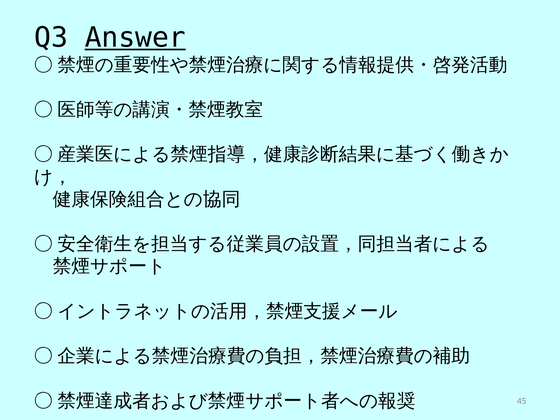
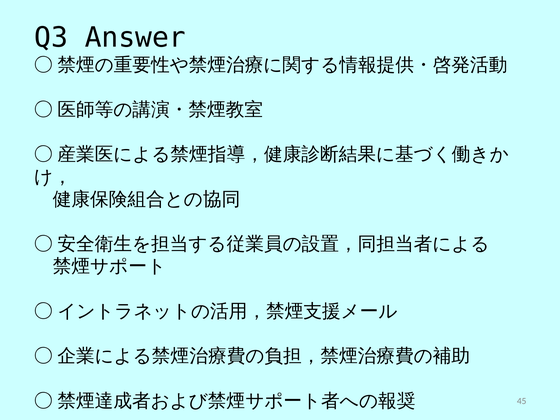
Answer underline: present -> none (135, 37)
